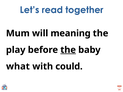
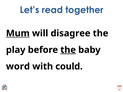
Mum underline: none -> present (18, 33)
meaning: meaning -> disagree (70, 33)
what: what -> word (18, 67)
